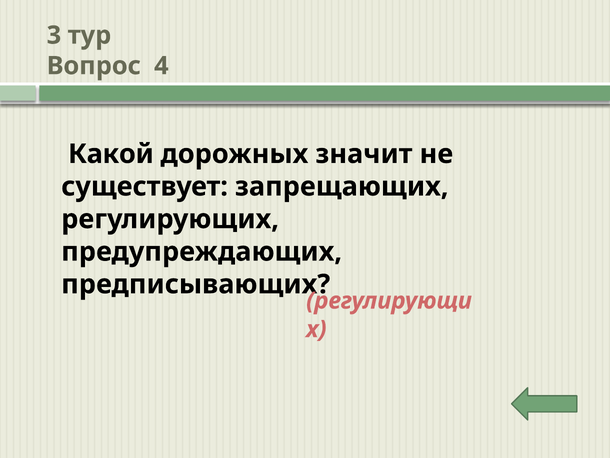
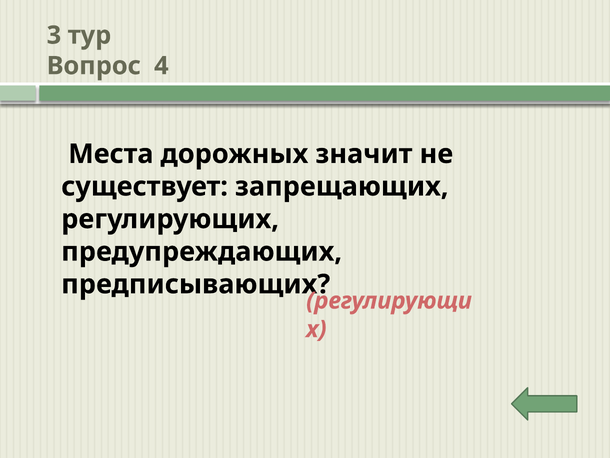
Какой: Какой -> Места (111, 154)
